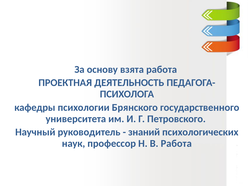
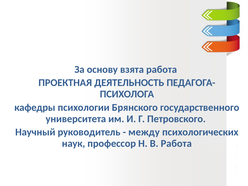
знаний: знаний -> между (144, 132)
